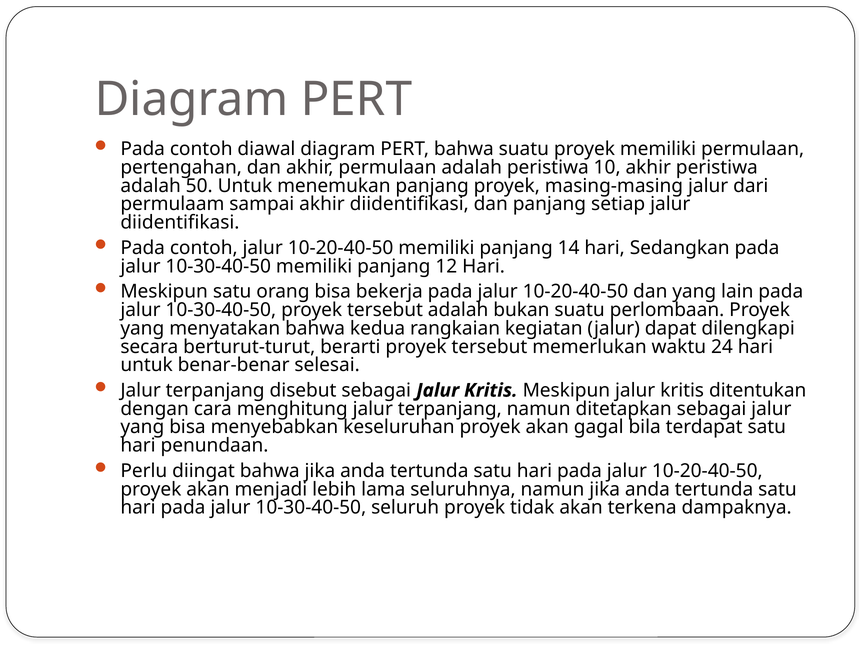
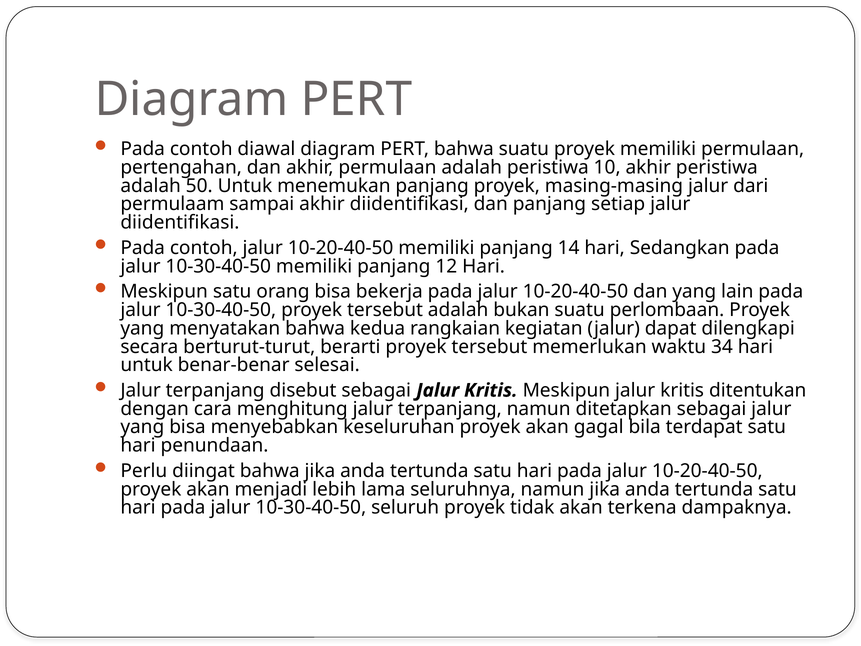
24: 24 -> 34 (722, 347)
